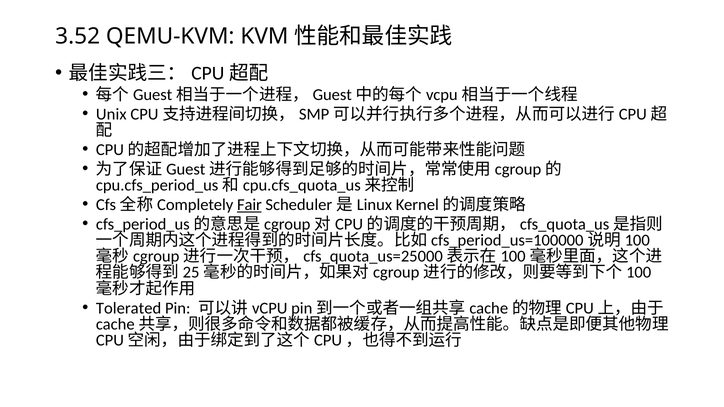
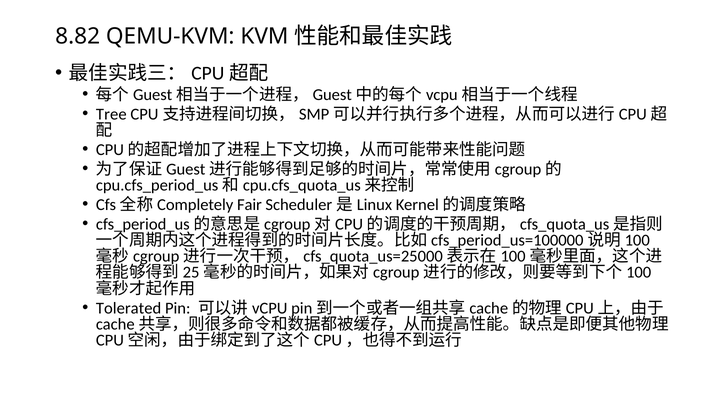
3.52: 3.52 -> 8.82 (78, 36)
Unix: Unix -> Tree (111, 114)
Fair underline: present -> none (249, 205)
